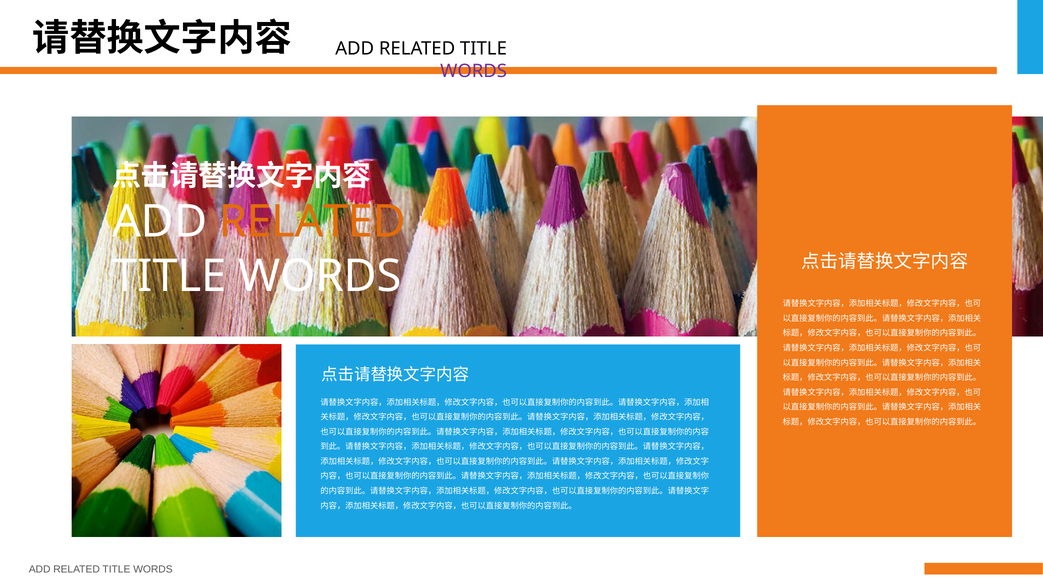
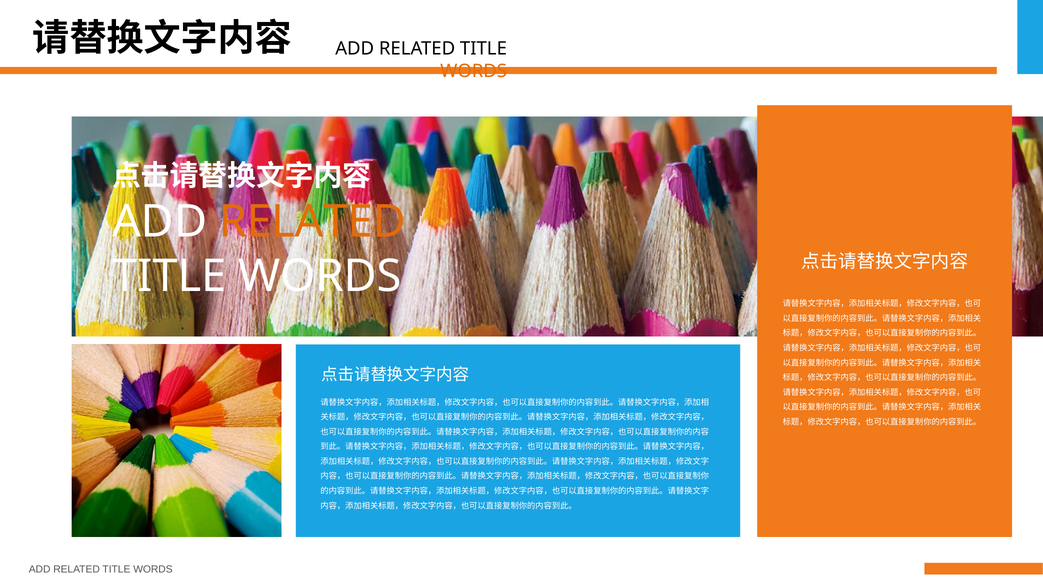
WORDS colour: purple -> orange (474, 71)
